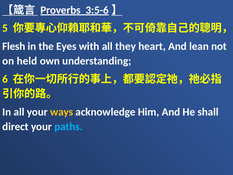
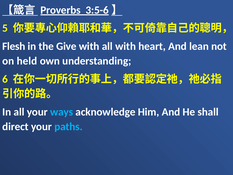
Eyes: Eyes -> Give (66, 46)
all they: they -> with (126, 46)
ways colour: yellow -> light blue (62, 112)
